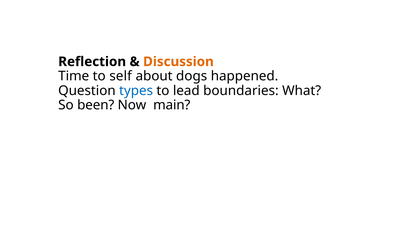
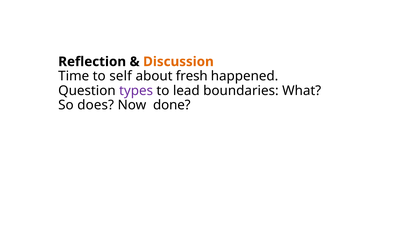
dogs: dogs -> fresh (192, 76)
types colour: blue -> purple (136, 91)
been: been -> does (96, 105)
main: main -> done (172, 105)
